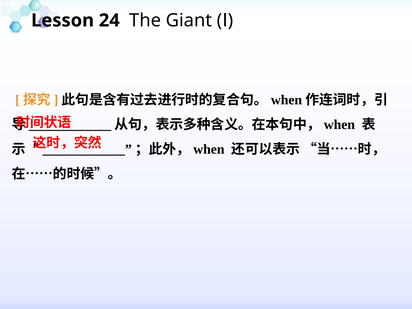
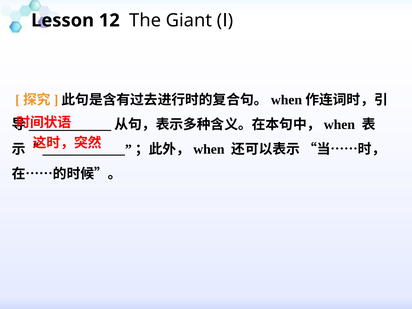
24: 24 -> 12 (109, 20)
